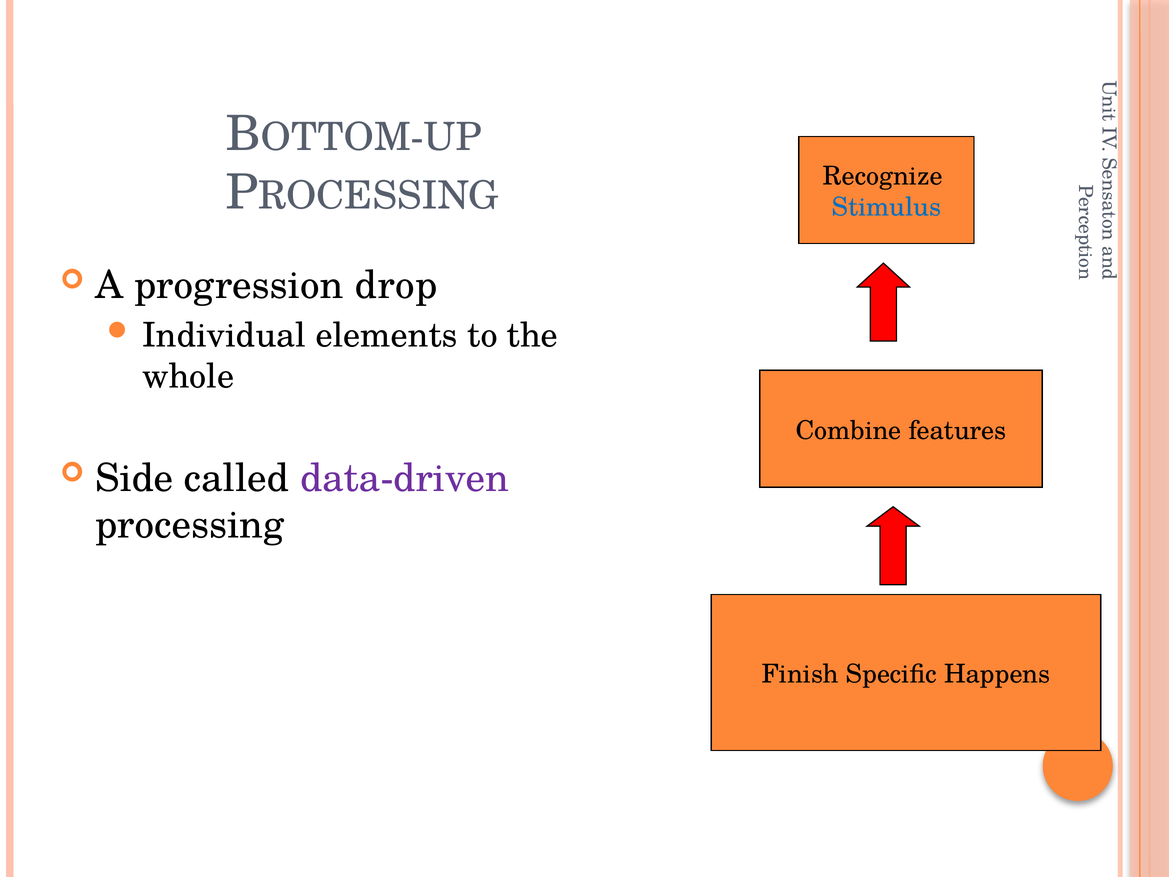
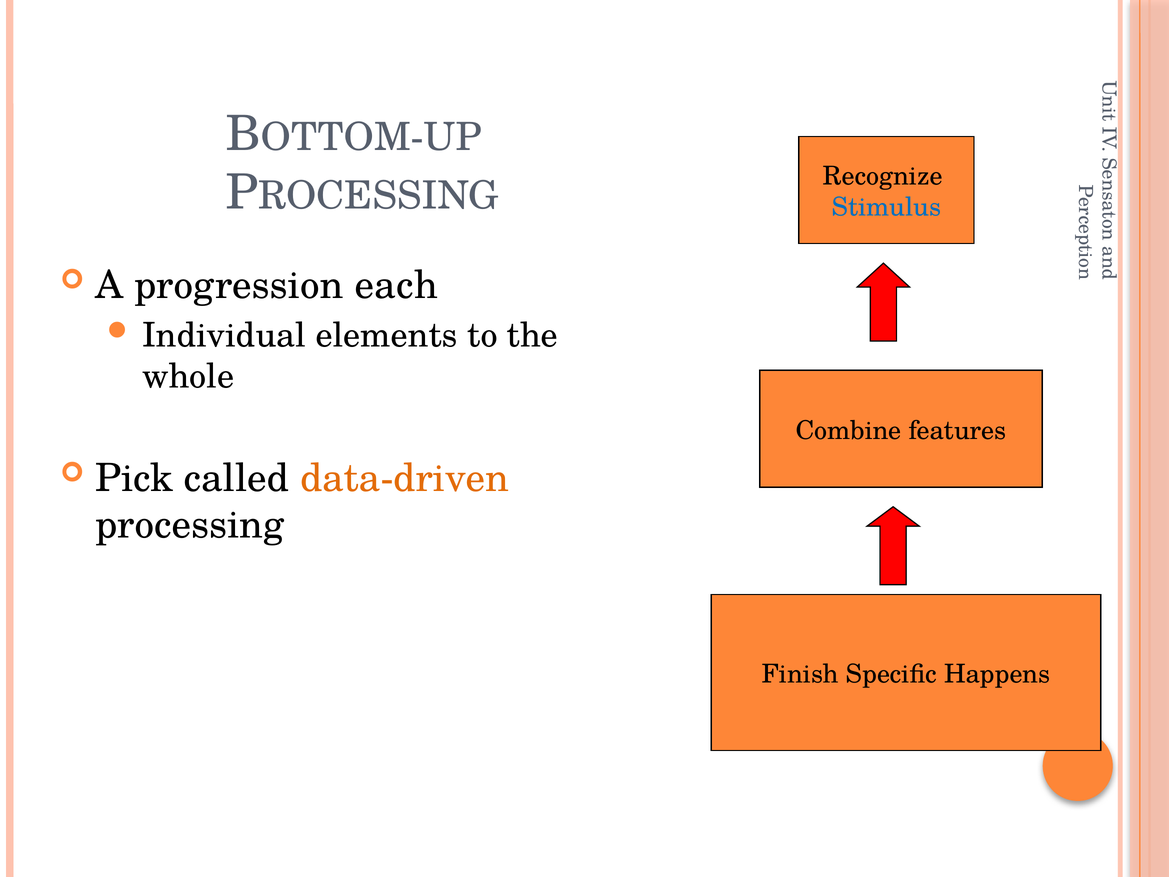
drop: drop -> each (396, 285)
Side: Side -> Pick (134, 478)
data-driven colour: purple -> orange (405, 478)
